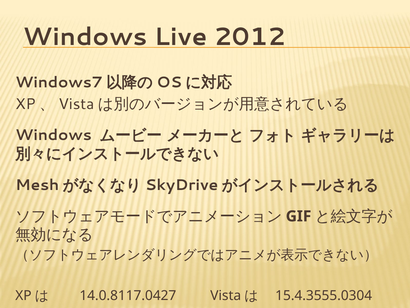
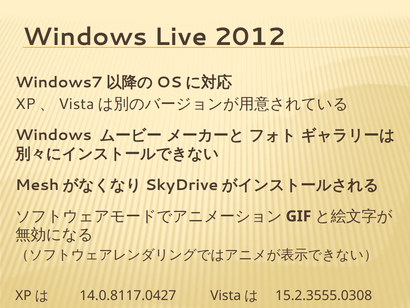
15.4.3555.0304: 15.4.3555.0304 -> 15.2.3555.0308 (324, 295)
